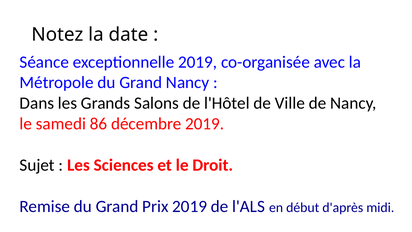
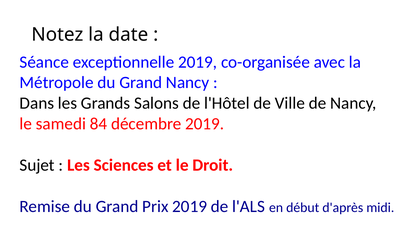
86: 86 -> 84 (99, 124)
